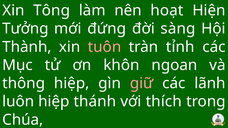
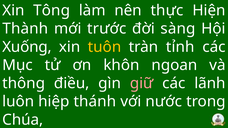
hoạt: hoạt -> thực (167, 10)
Tưởng: Tưởng -> Thành (25, 29)
đứng: đứng -> trước (107, 29)
Thành: Thành -> Xuống (27, 47)
tuôn colour: pink -> yellow (104, 47)
thông hiệp: hiệp -> điều (72, 83)
thích: thích -> nước (164, 102)
